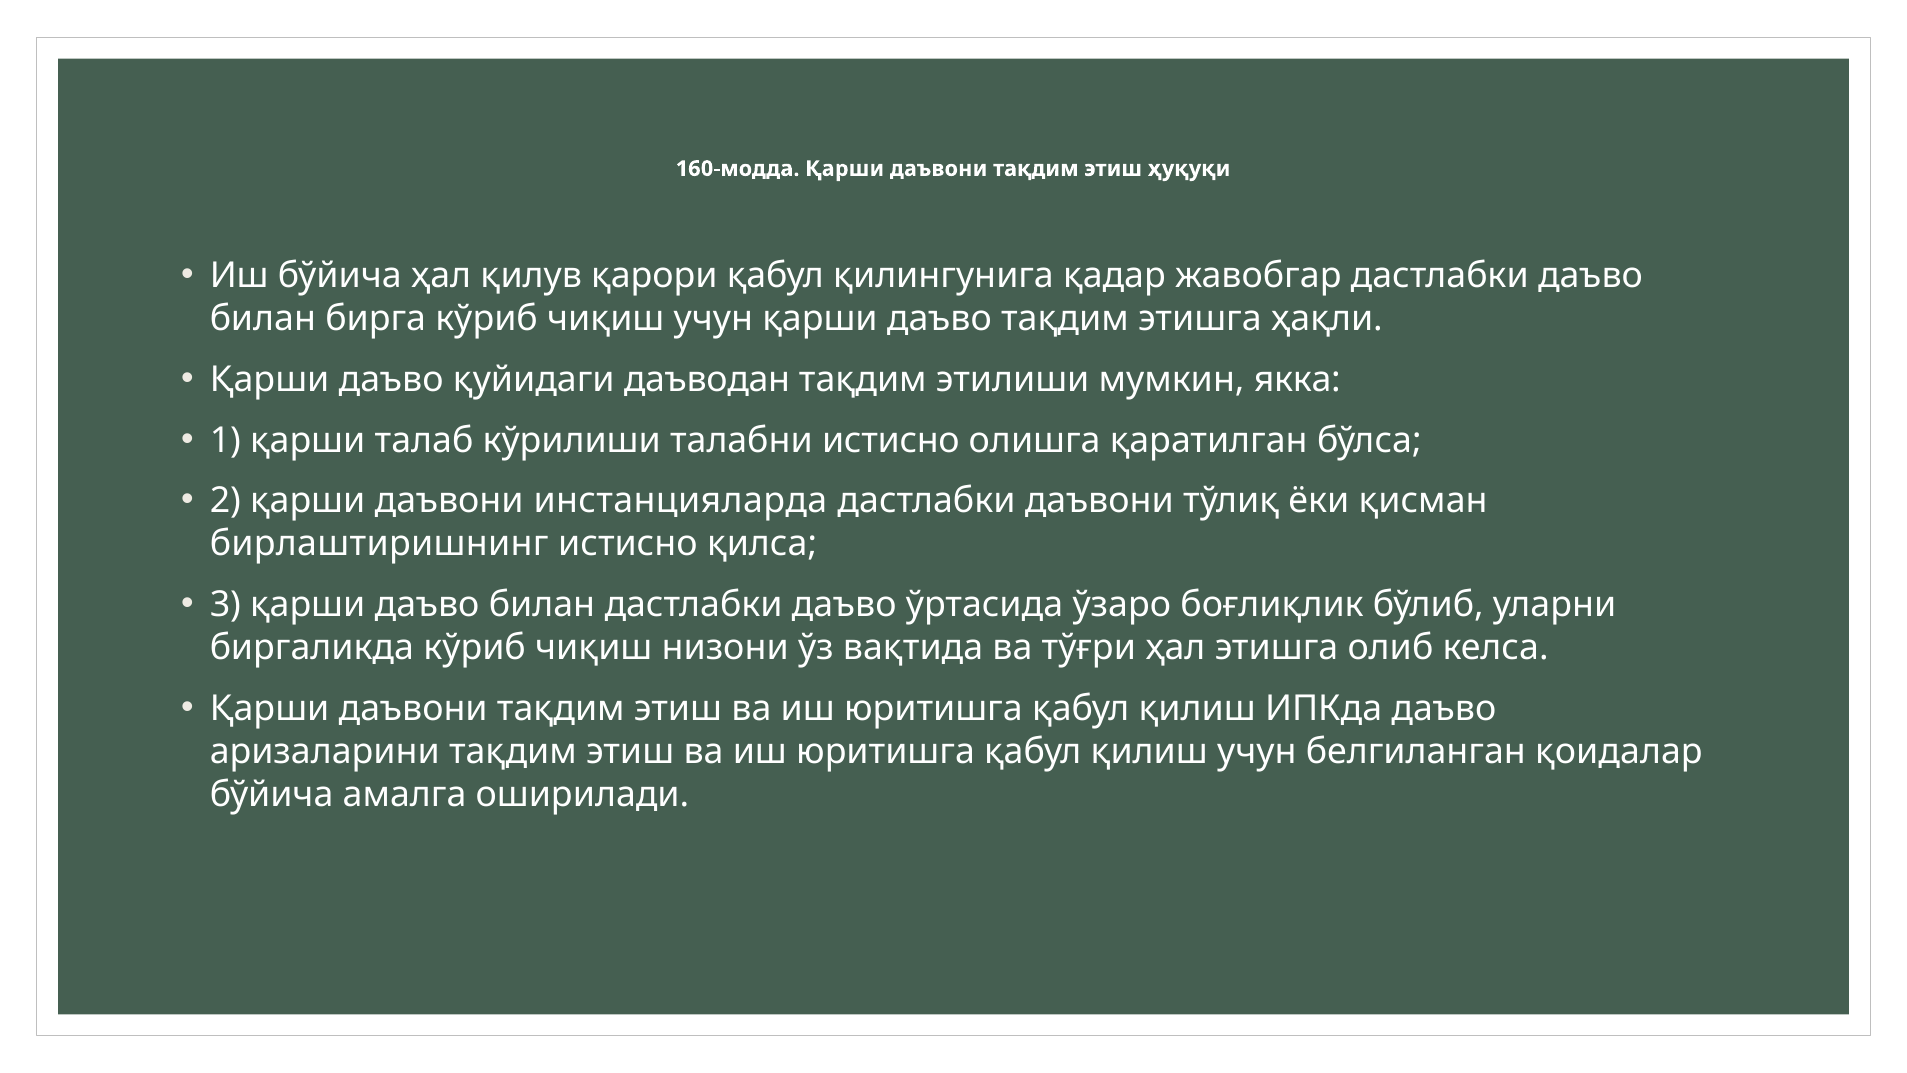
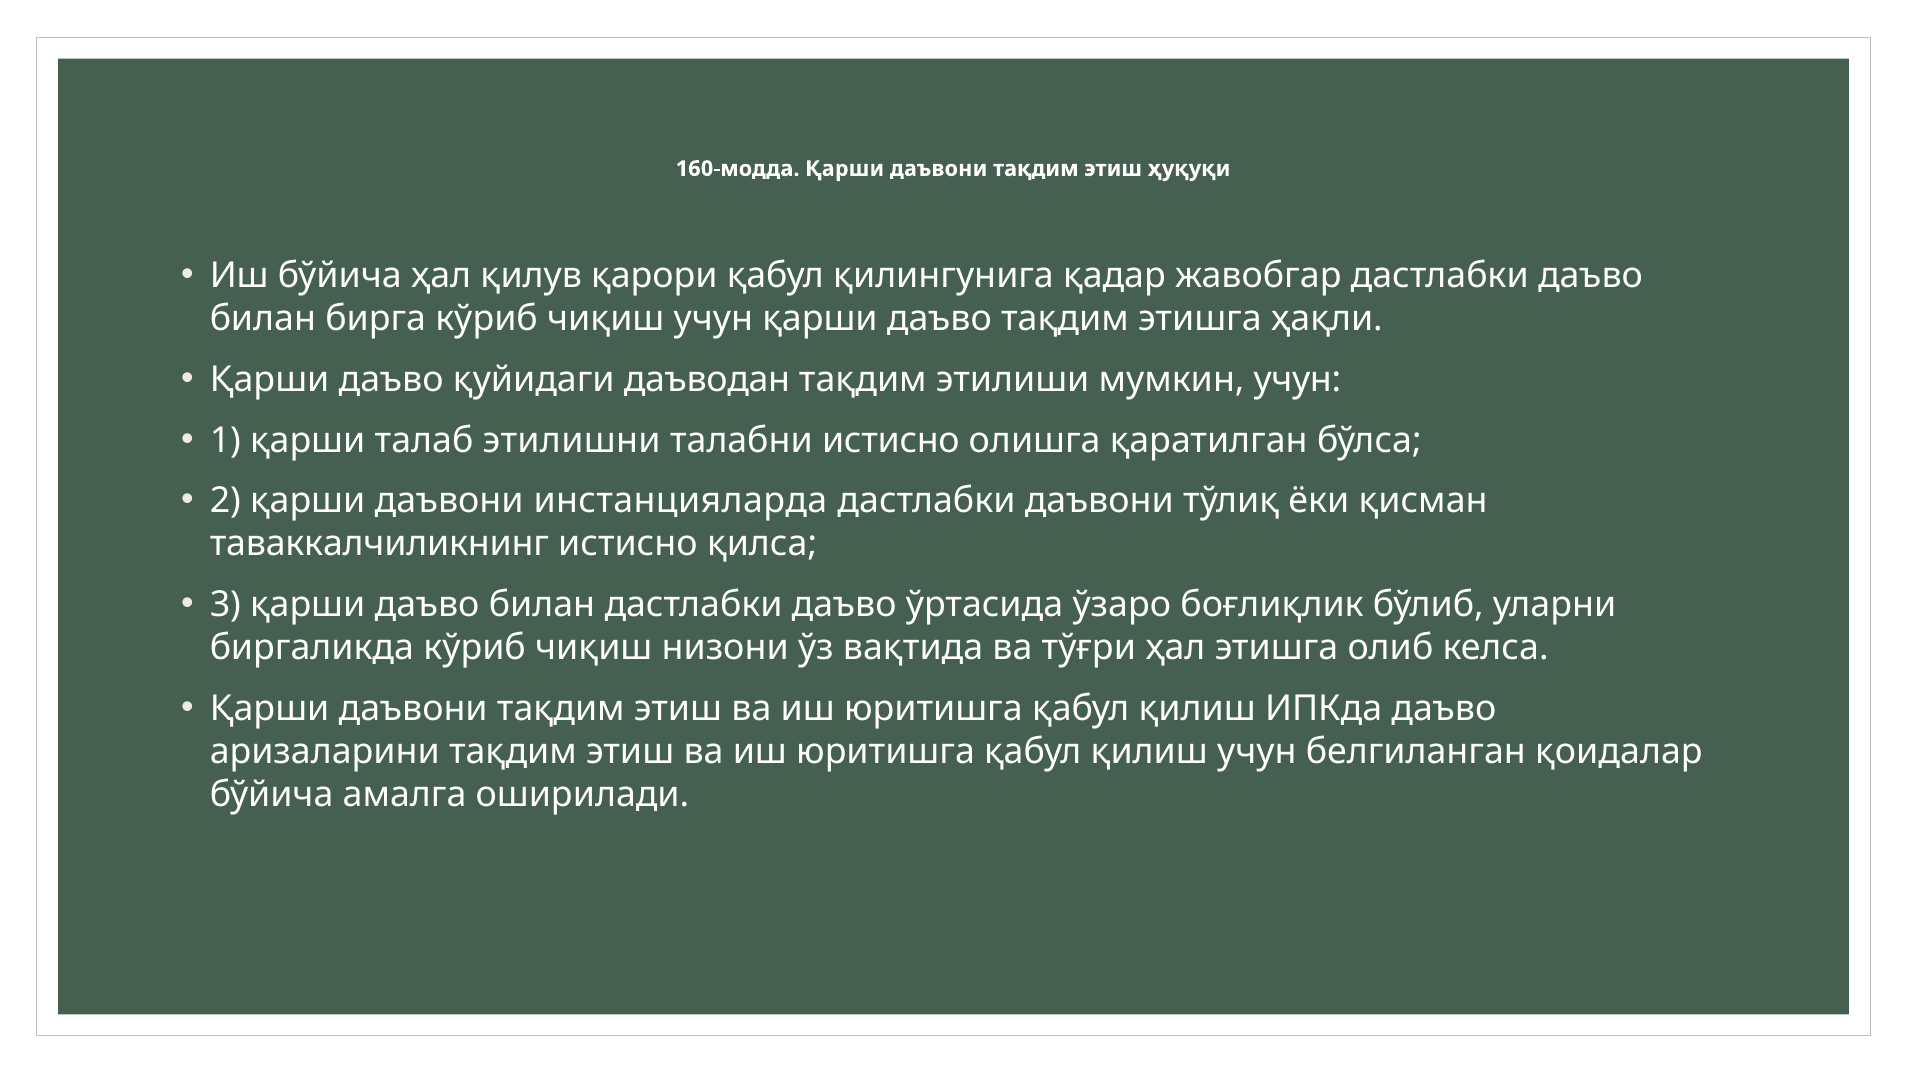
мумкин якка: якка -> учун (1297, 379)
кўрилиши: кўрилиши -> этилишни (572, 440)
бирлаштиришнинг: бирлаштиришнинг -> таваккалчиликнинг (379, 544)
